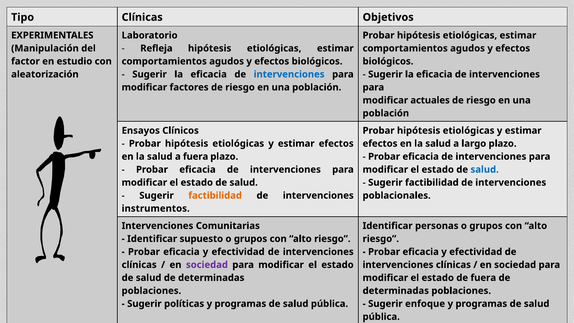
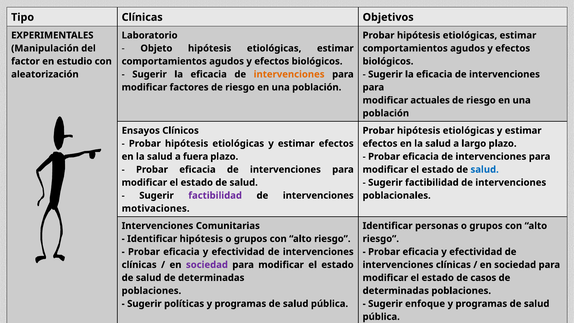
Refleja: Refleja -> Objeto (156, 48)
intervenciones colour: blue -> orange (289, 74)
factibilidad colour: orange -> purple (215, 195)
instrumentos: instrumentos -> motivaciones (156, 208)
Identificar supuesto: supuesto -> hipótesis (201, 239)
de fuera: fuera -> casos (483, 278)
